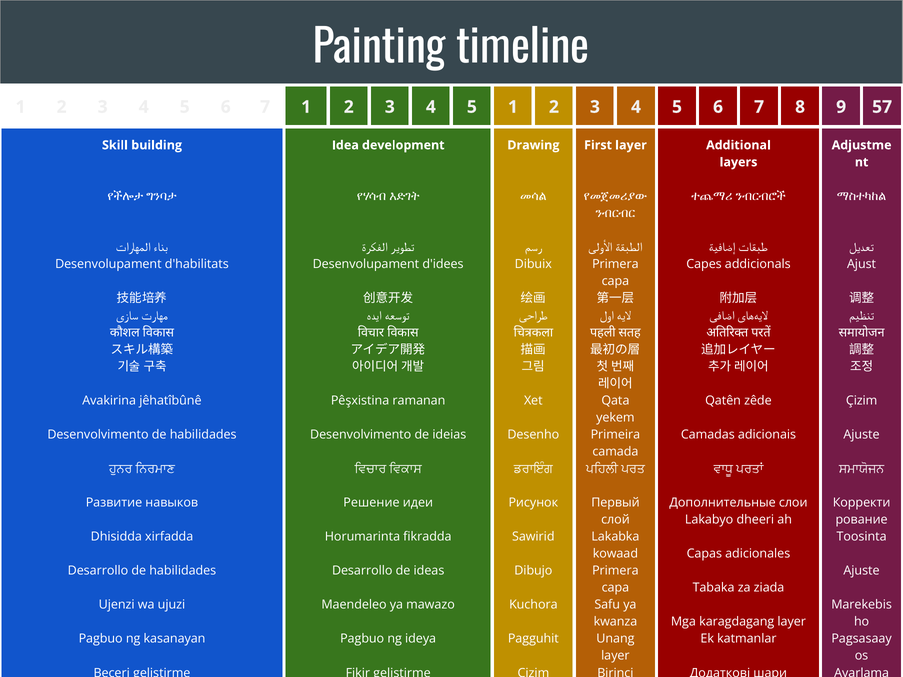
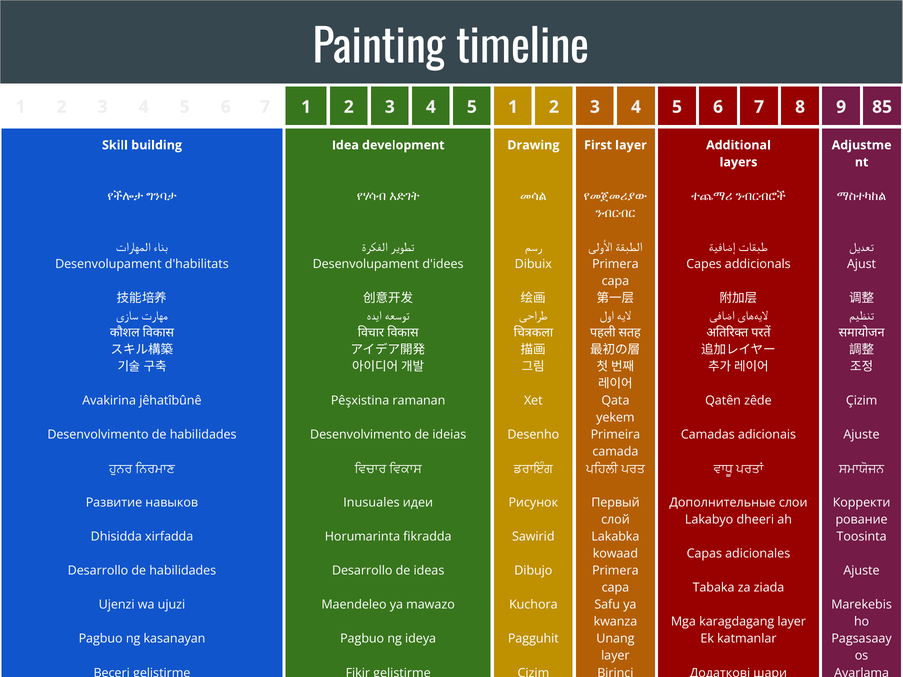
57: 57 -> 85 (882, 107)
Решение: Решение -> Inusuales (371, 503)
